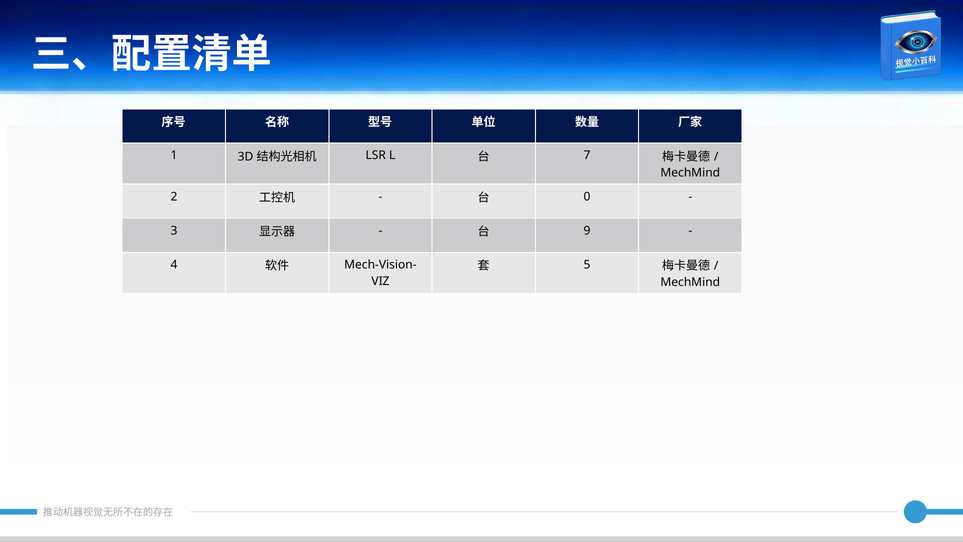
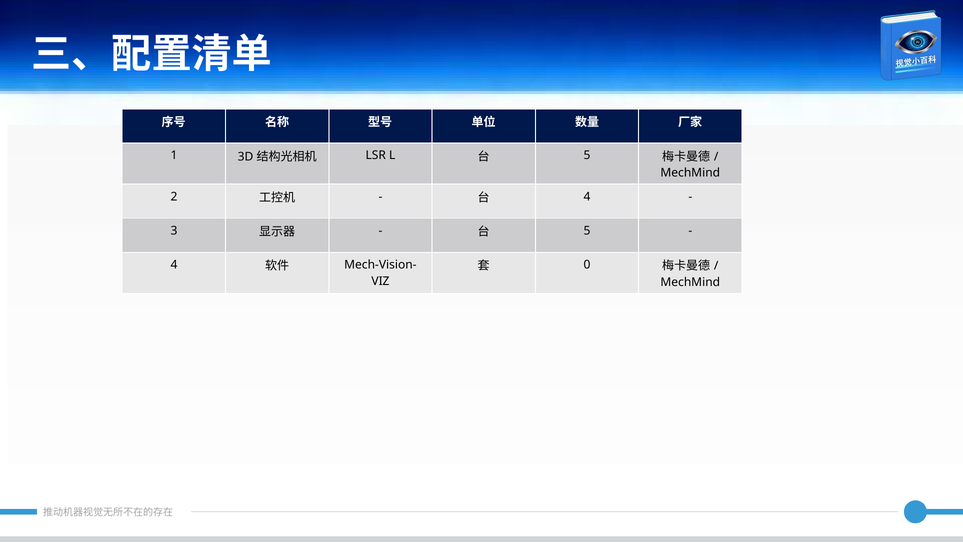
7: 7 -> 5 (587, 155)
0: 0 -> 4 (587, 196)
9: 9 -> 5 (587, 231)
5: 5 -> 0 (587, 265)
